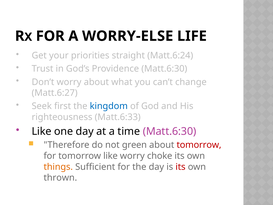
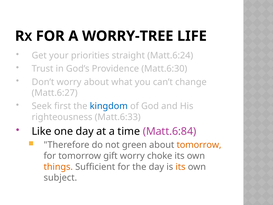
WORRY-ELSE: WORRY-ELSE -> WORRY-TREE (128, 36)
time Matt.6:30: Matt.6:30 -> Matt.6:84 (170, 131)
tomorrow colour: red -> orange (199, 145)
tomorrow like: like -> gift (110, 156)
its colour: red -> orange (180, 167)
thrown: thrown -> subject (60, 178)
